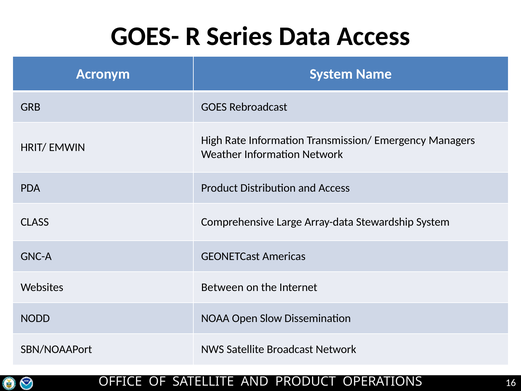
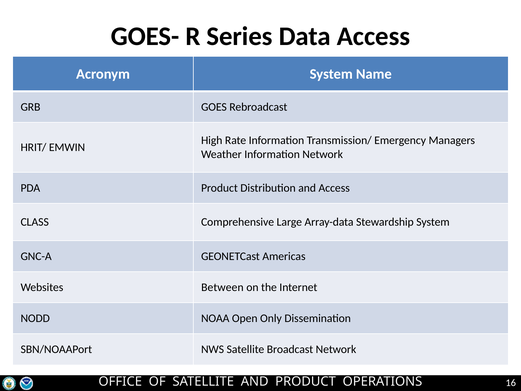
Slow: Slow -> Only (271, 318)
